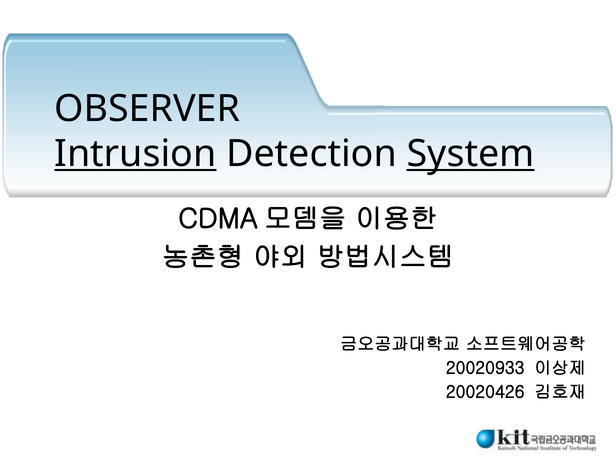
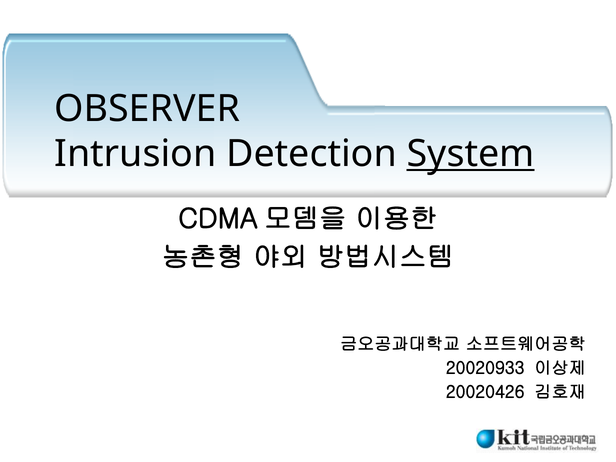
Intrusion underline: present -> none (135, 154)
